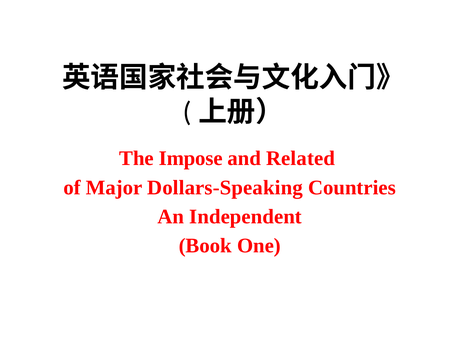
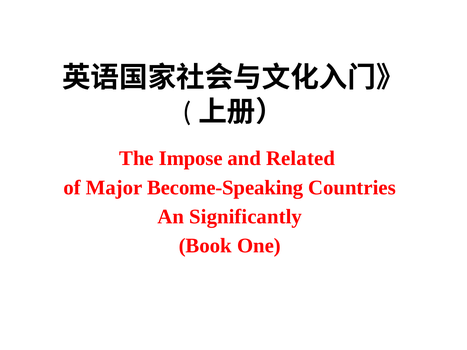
Dollars-Speaking: Dollars-Speaking -> Become-Speaking (225, 188)
Independent: Independent -> Significantly (246, 217)
